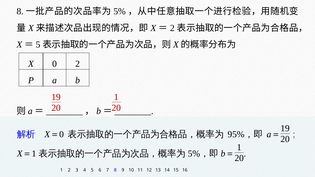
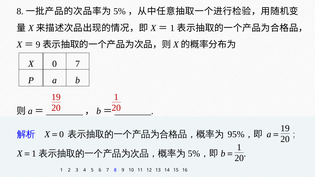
2: 2 -> 1 (172, 28)
5: 5 -> 9 (38, 45)
0 2: 2 -> 7 (78, 64)
